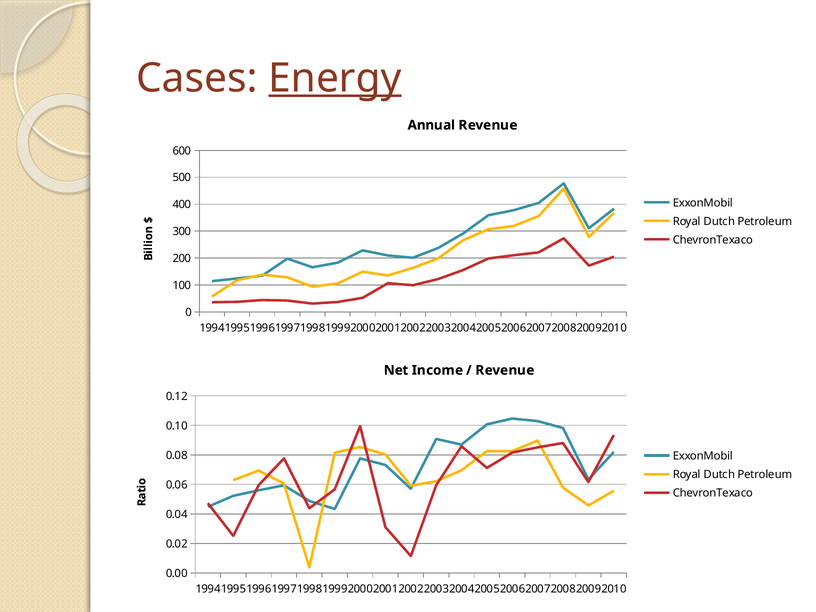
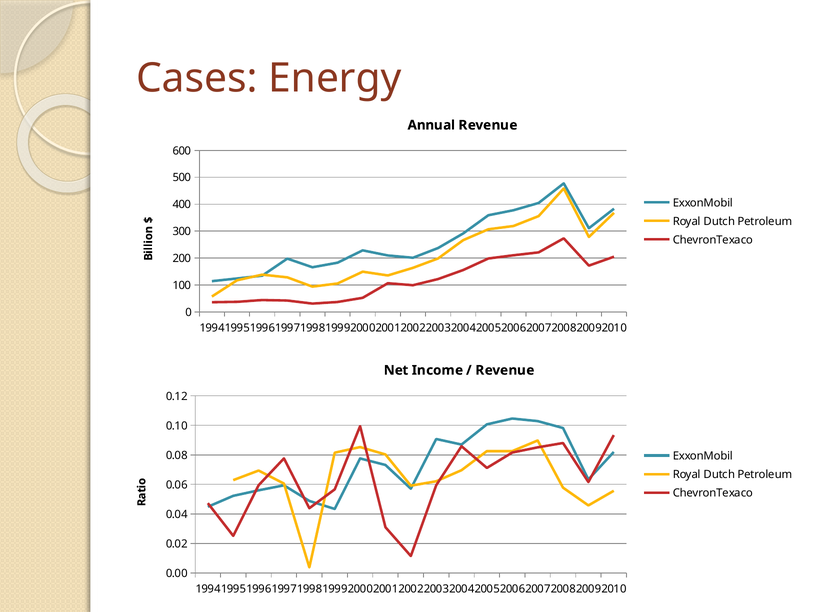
Energy underline: present -> none (335, 78)
